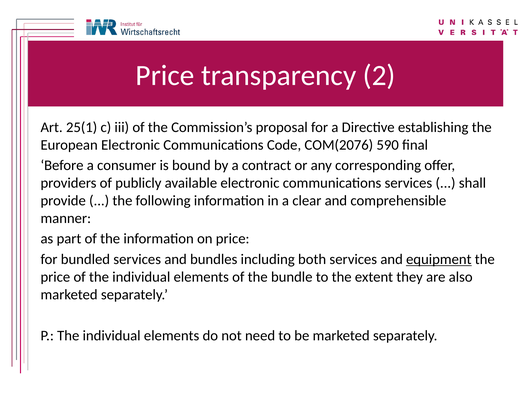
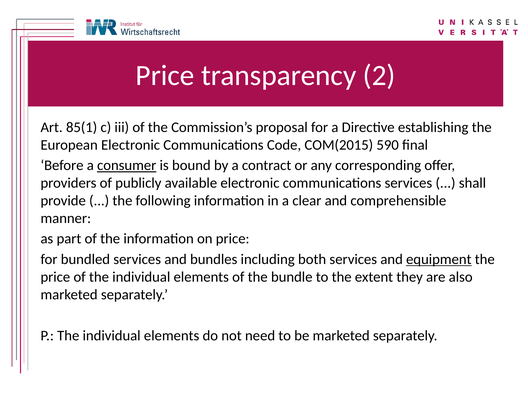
25(1: 25(1 -> 85(1 (82, 127)
COM(2076: COM(2076 -> COM(2015 (339, 145)
consumer underline: none -> present (127, 165)
